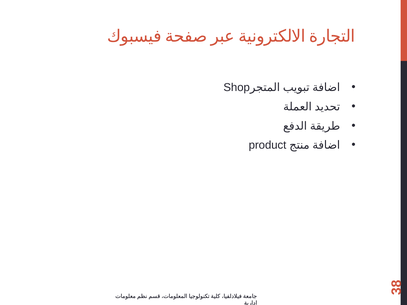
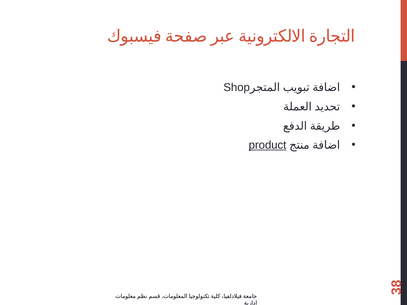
product underline: none -> present (268, 145)
